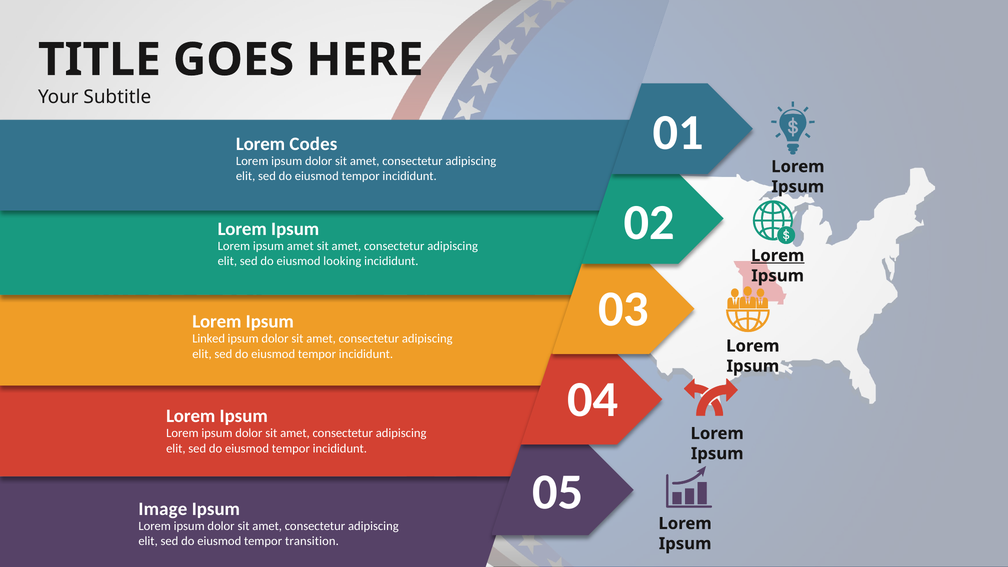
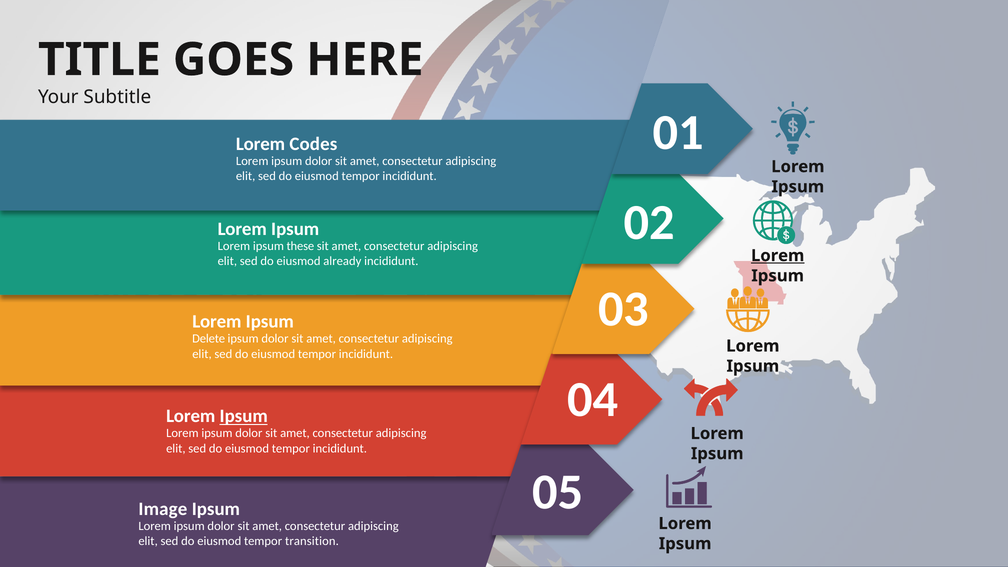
ipsum amet: amet -> these (300, 246)
looking: looking -> already (342, 261)
Linked: Linked -> Delete (209, 339)
Ipsum underline: none -> present (244, 416)
